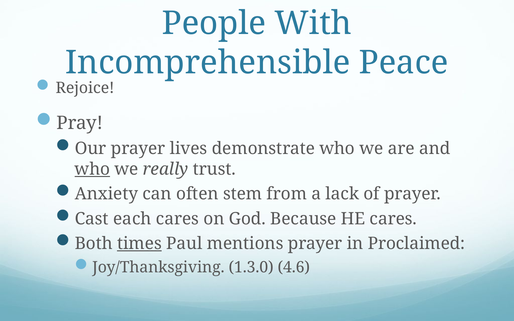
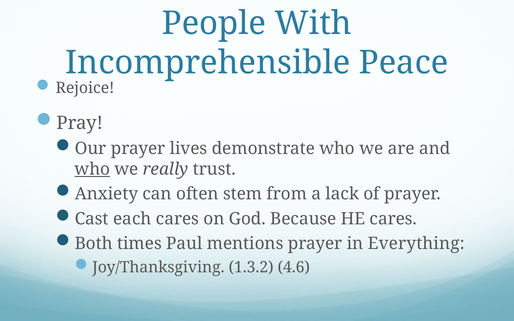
times underline: present -> none (139, 244)
Proclaimed: Proclaimed -> Everything (416, 244)
1.3.0: 1.3.0 -> 1.3.2 (251, 268)
